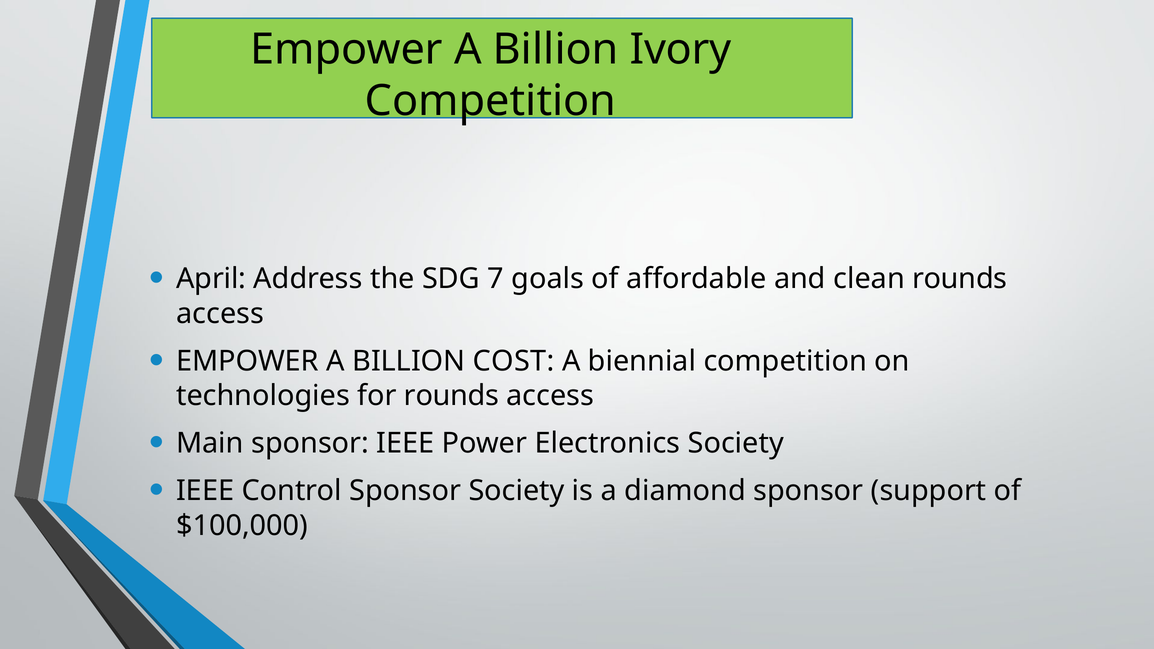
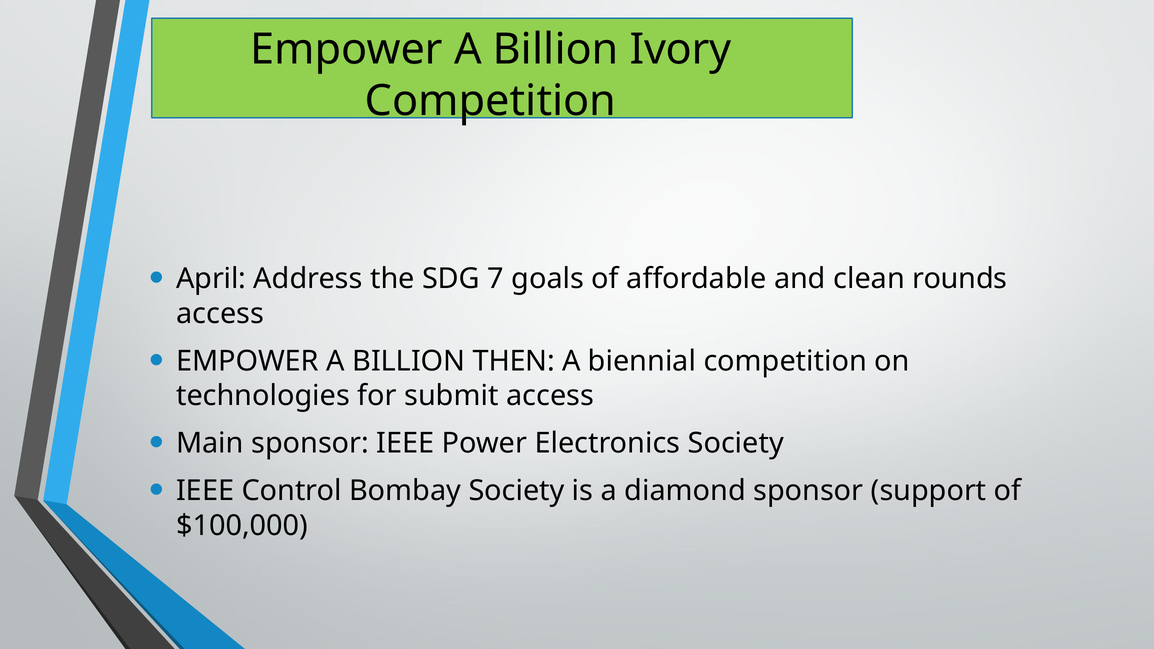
COST: COST -> THEN (514, 361)
for rounds: rounds -> submit (451, 396)
Control Sponsor: Sponsor -> Bombay (405, 491)
